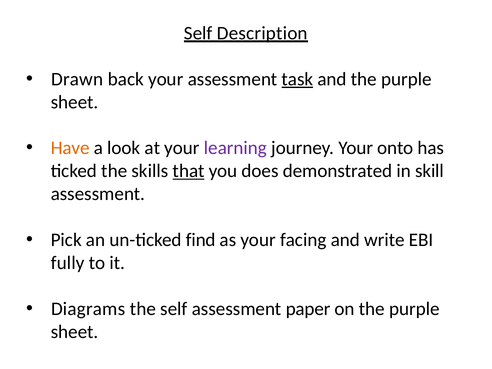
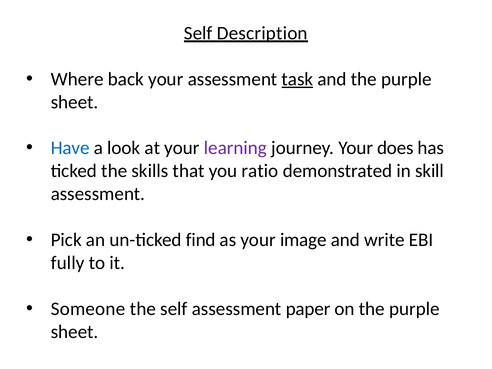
Drawn: Drawn -> Where (77, 79)
Have colour: orange -> blue (70, 148)
onto: onto -> does (395, 148)
that underline: present -> none (189, 171)
does: does -> ratio (260, 171)
facing: facing -> image (303, 240)
Diagrams: Diagrams -> Someone (88, 309)
